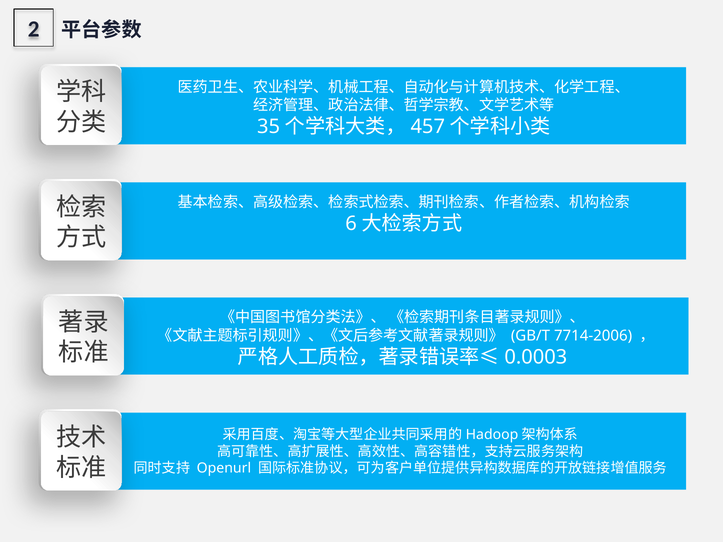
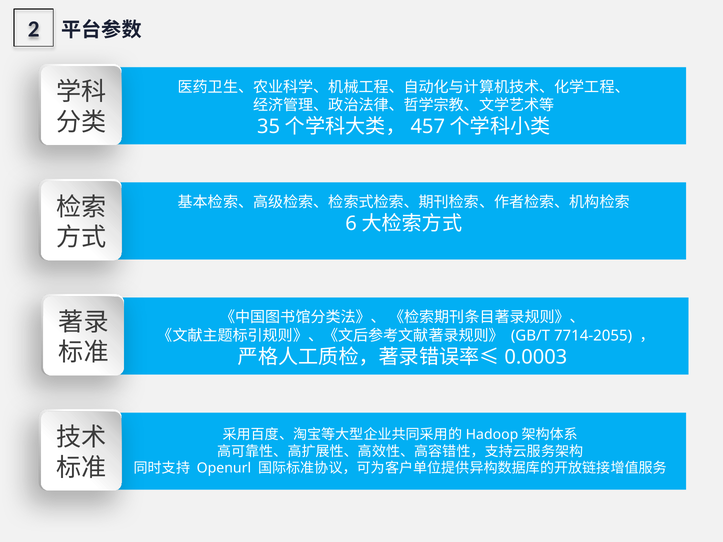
7714-2006: 7714-2006 -> 7714-2055 (593, 336)
